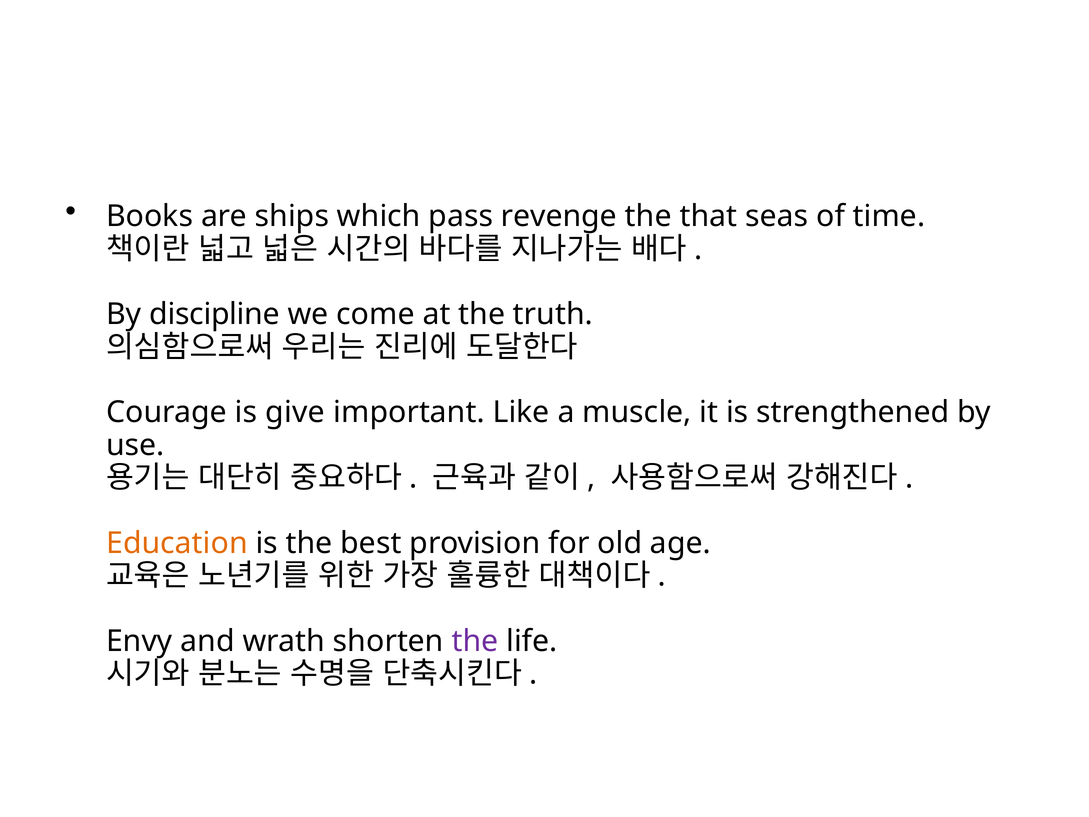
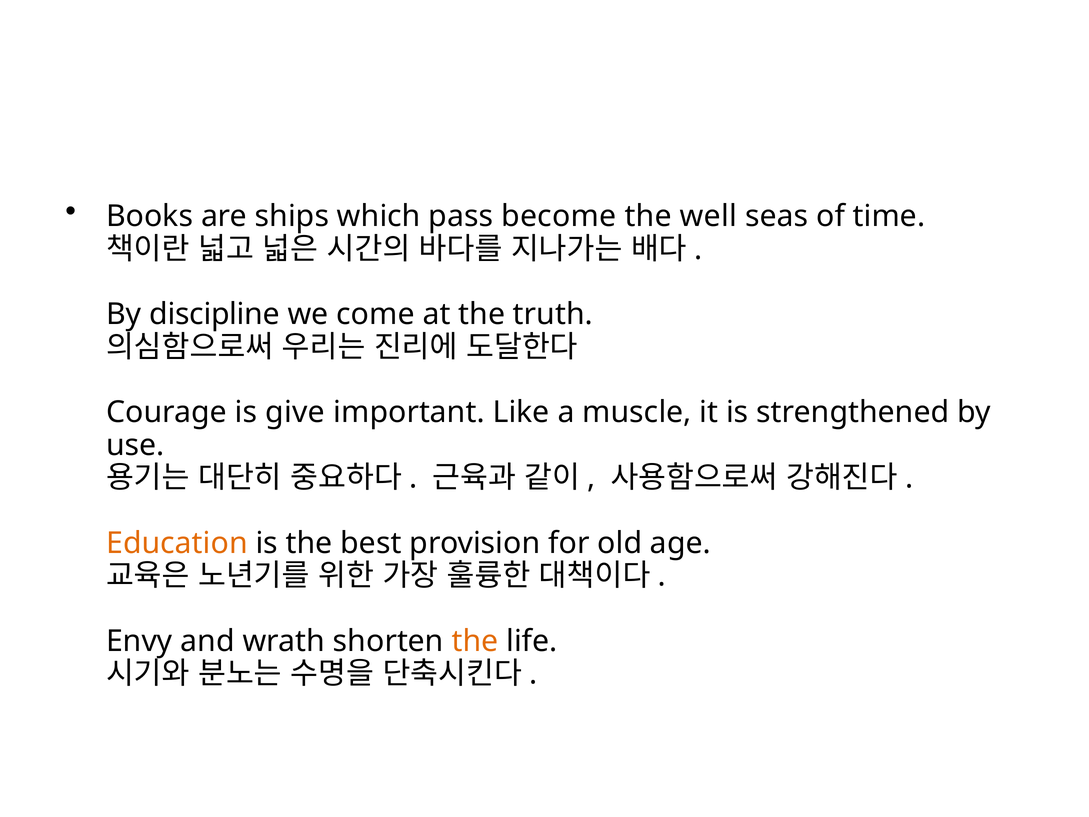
revenge: revenge -> become (559, 216)
that: that -> well (708, 216)
the colour: purple -> orange (475, 641)
